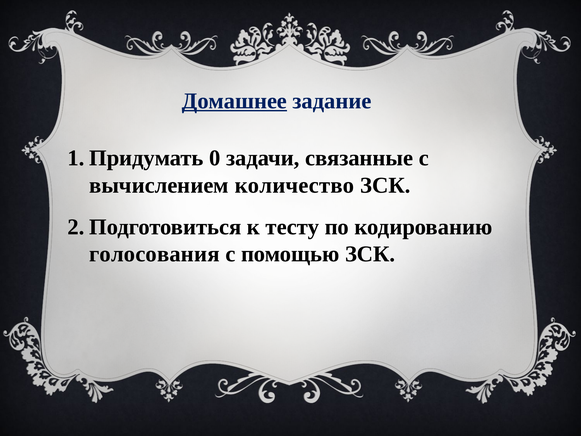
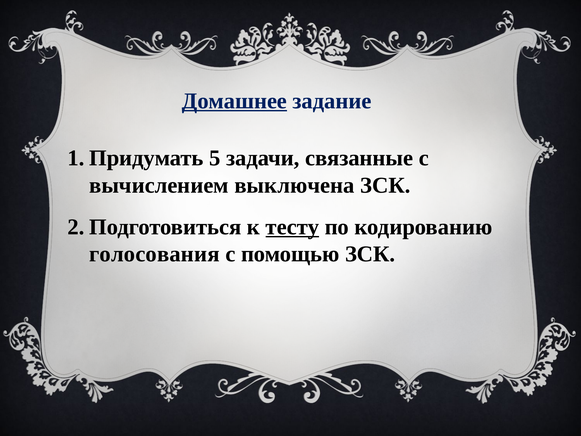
0: 0 -> 5 (215, 158)
количество: количество -> выключена (294, 185)
тесту underline: none -> present (292, 227)
